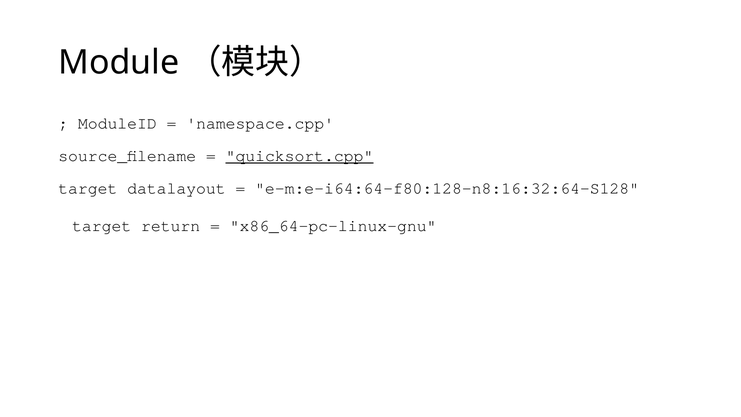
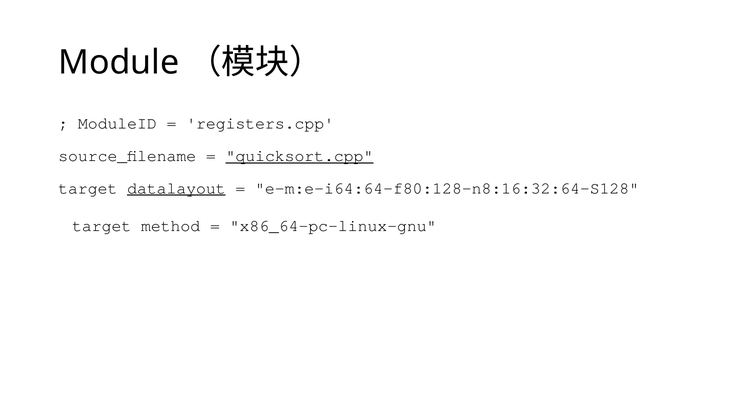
namespace.cpp: namespace.cpp -> registers.cpp (260, 123)
datalayout underline: none -> present (176, 188)
return: return -> method (171, 226)
